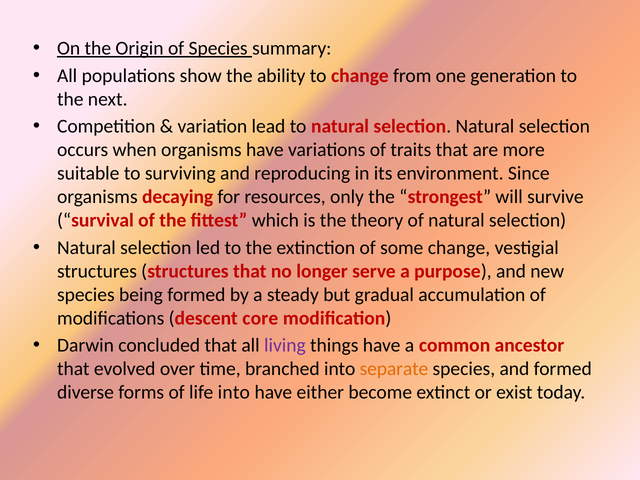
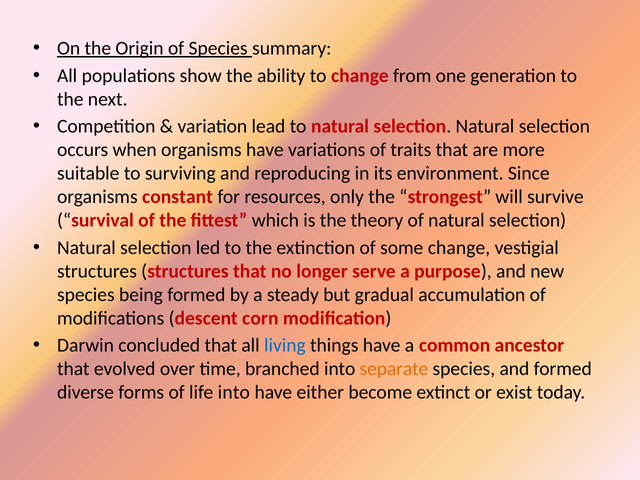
decaying: decaying -> constant (178, 197)
core: core -> corn (260, 318)
living colour: purple -> blue (285, 345)
